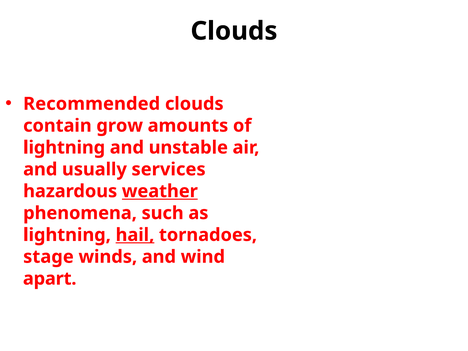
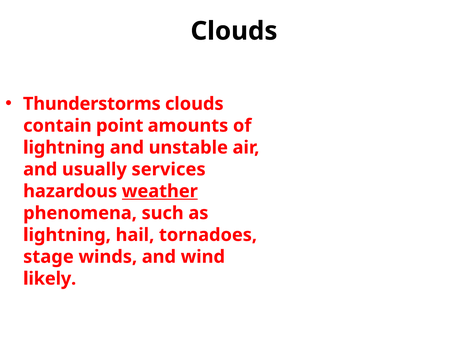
Recommended: Recommended -> Thunderstorms (92, 104)
grow: grow -> point (120, 126)
hail underline: present -> none (135, 235)
apart: apart -> likely (50, 279)
